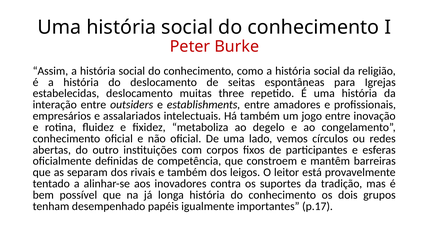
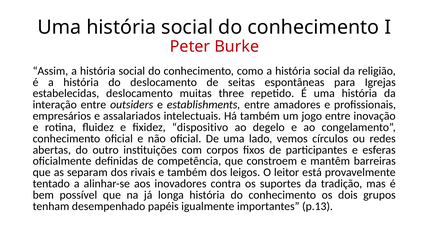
metaboliza: metaboliza -> dispositivo (200, 127)
p.17: p.17 -> p.13 (318, 206)
